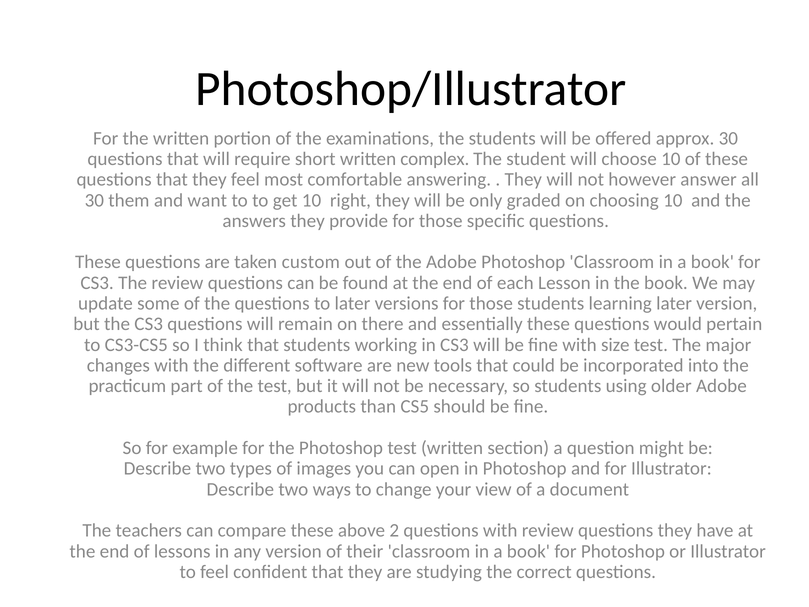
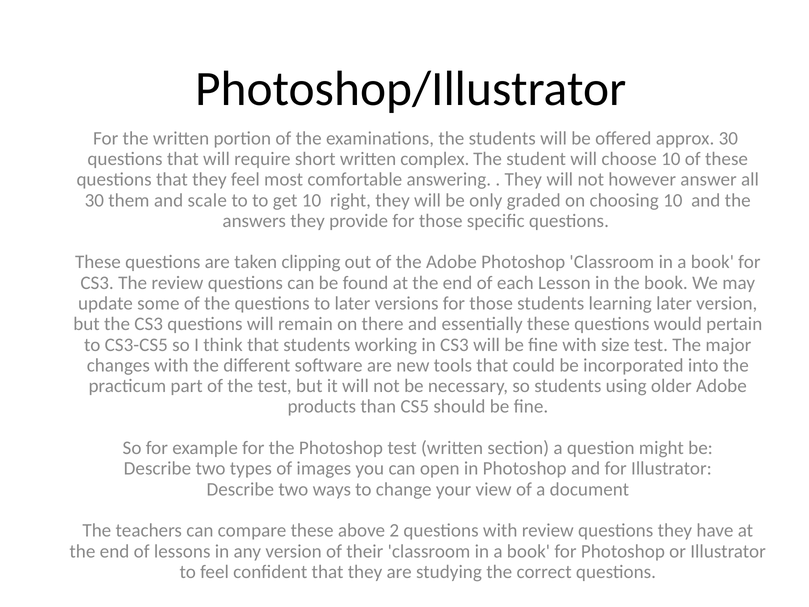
want: want -> scale (207, 200)
custom: custom -> clipping (311, 262)
